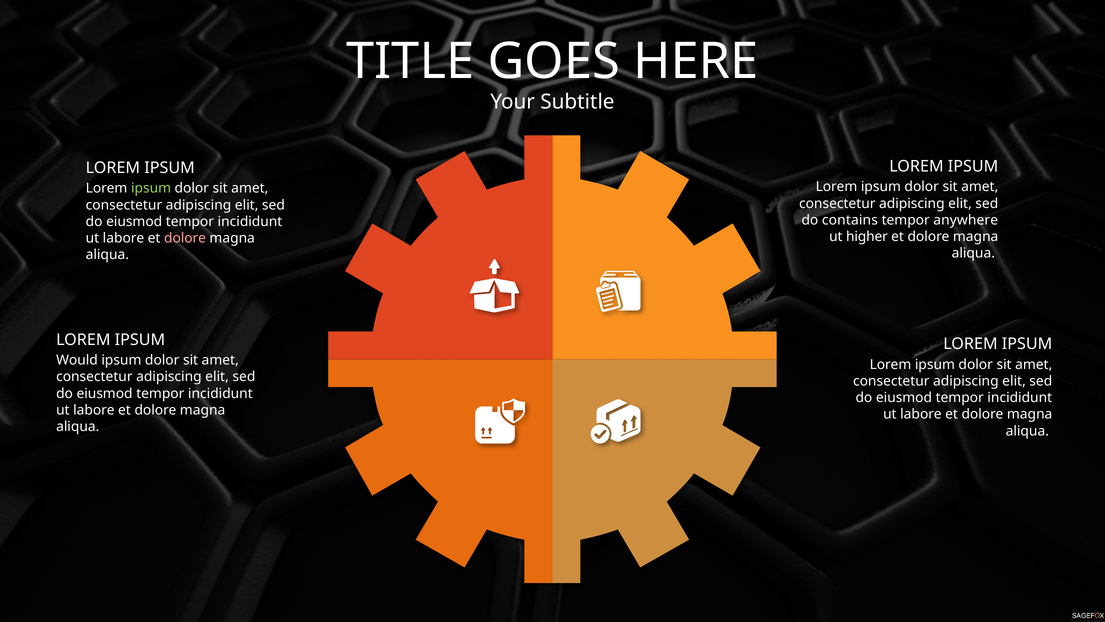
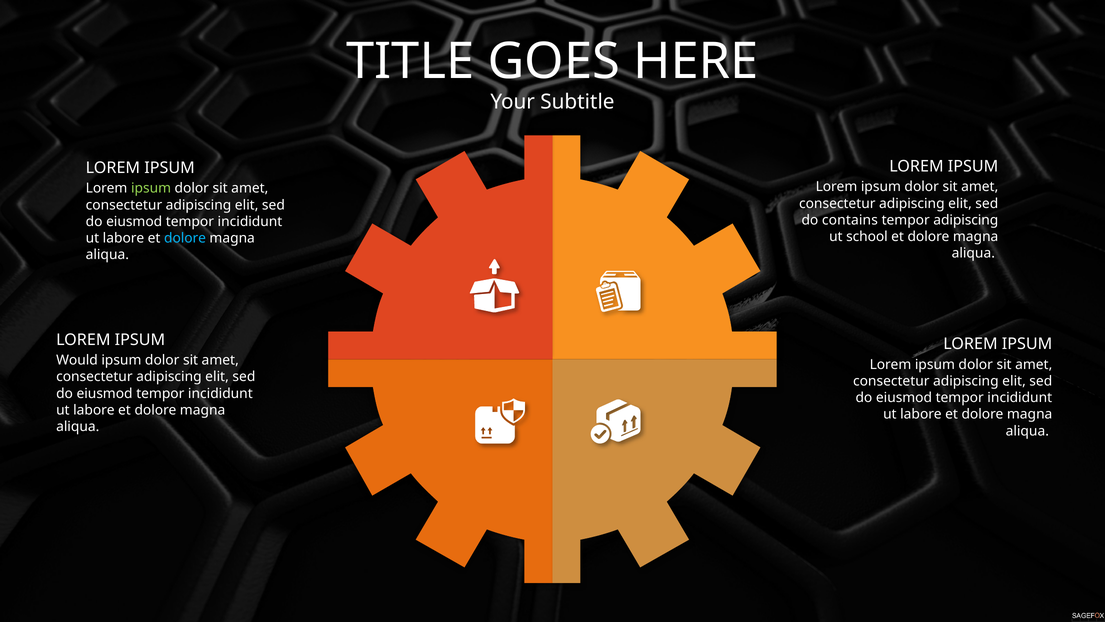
tempor anywhere: anywhere -> adipiscing (966, 220)
higher: higher -> school (867, 236)
dolore colour: pink -> light blue (185, 238)
